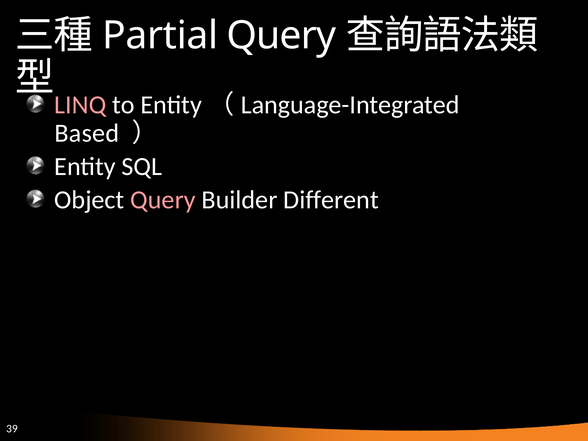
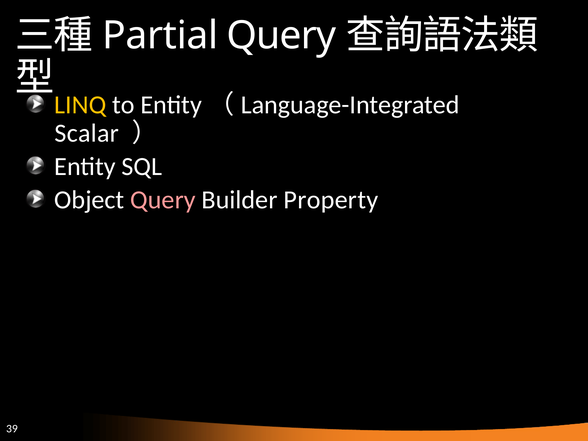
LINQ colour: pink -> yellow (80, 105)
Based: Based -> Scalar (87, 133)
Different: Different -> Property (331, 200)
